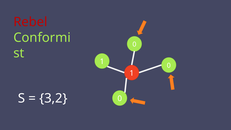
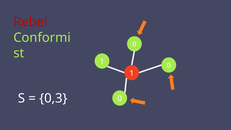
3,2: 3,2 -> 0,3 (53, 98)
